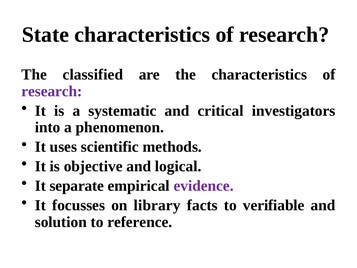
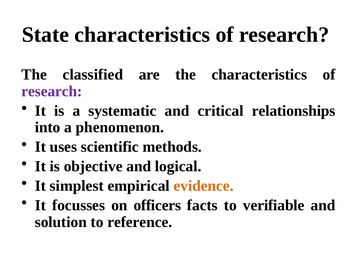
investigators: investigators -> relationships (294, 111)
separate: separate -> simplest (77, 186)
evidence colour: purple -> orange (204, 186)
library: library -> officers (157, 205)
